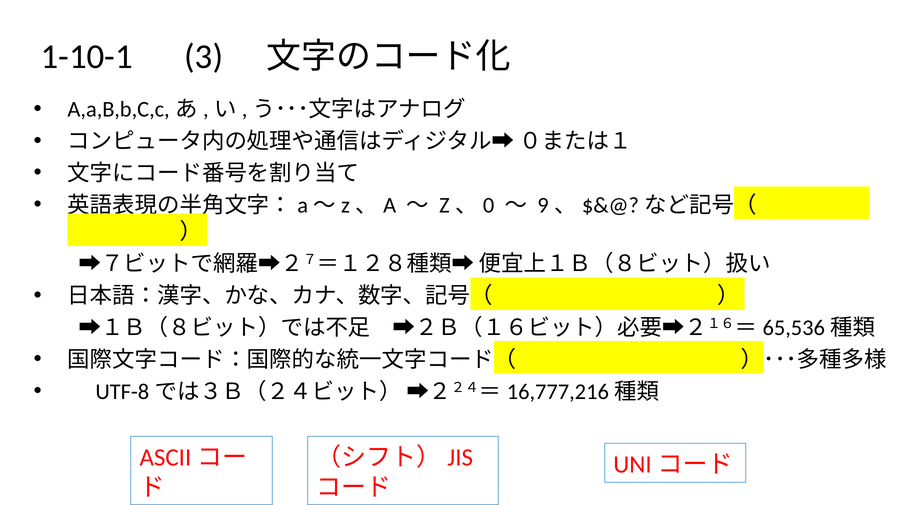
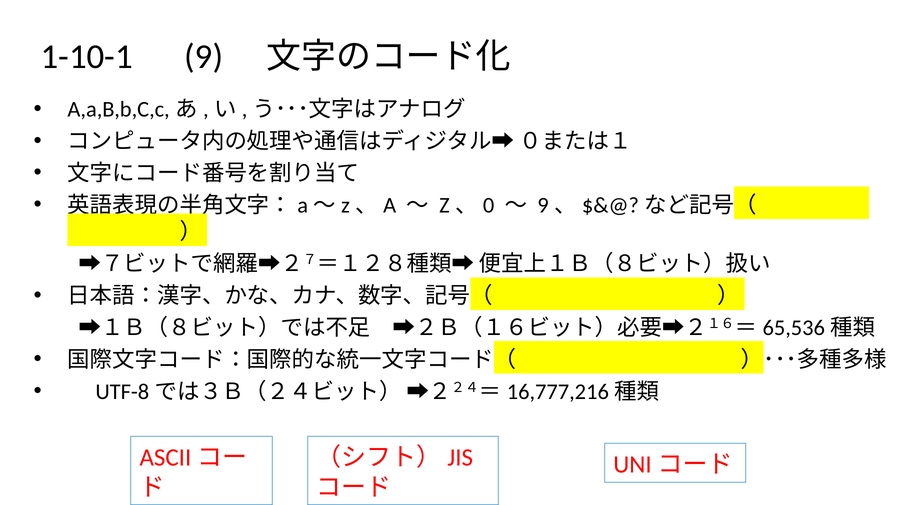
3: 3 -> 9 (204, 57)
